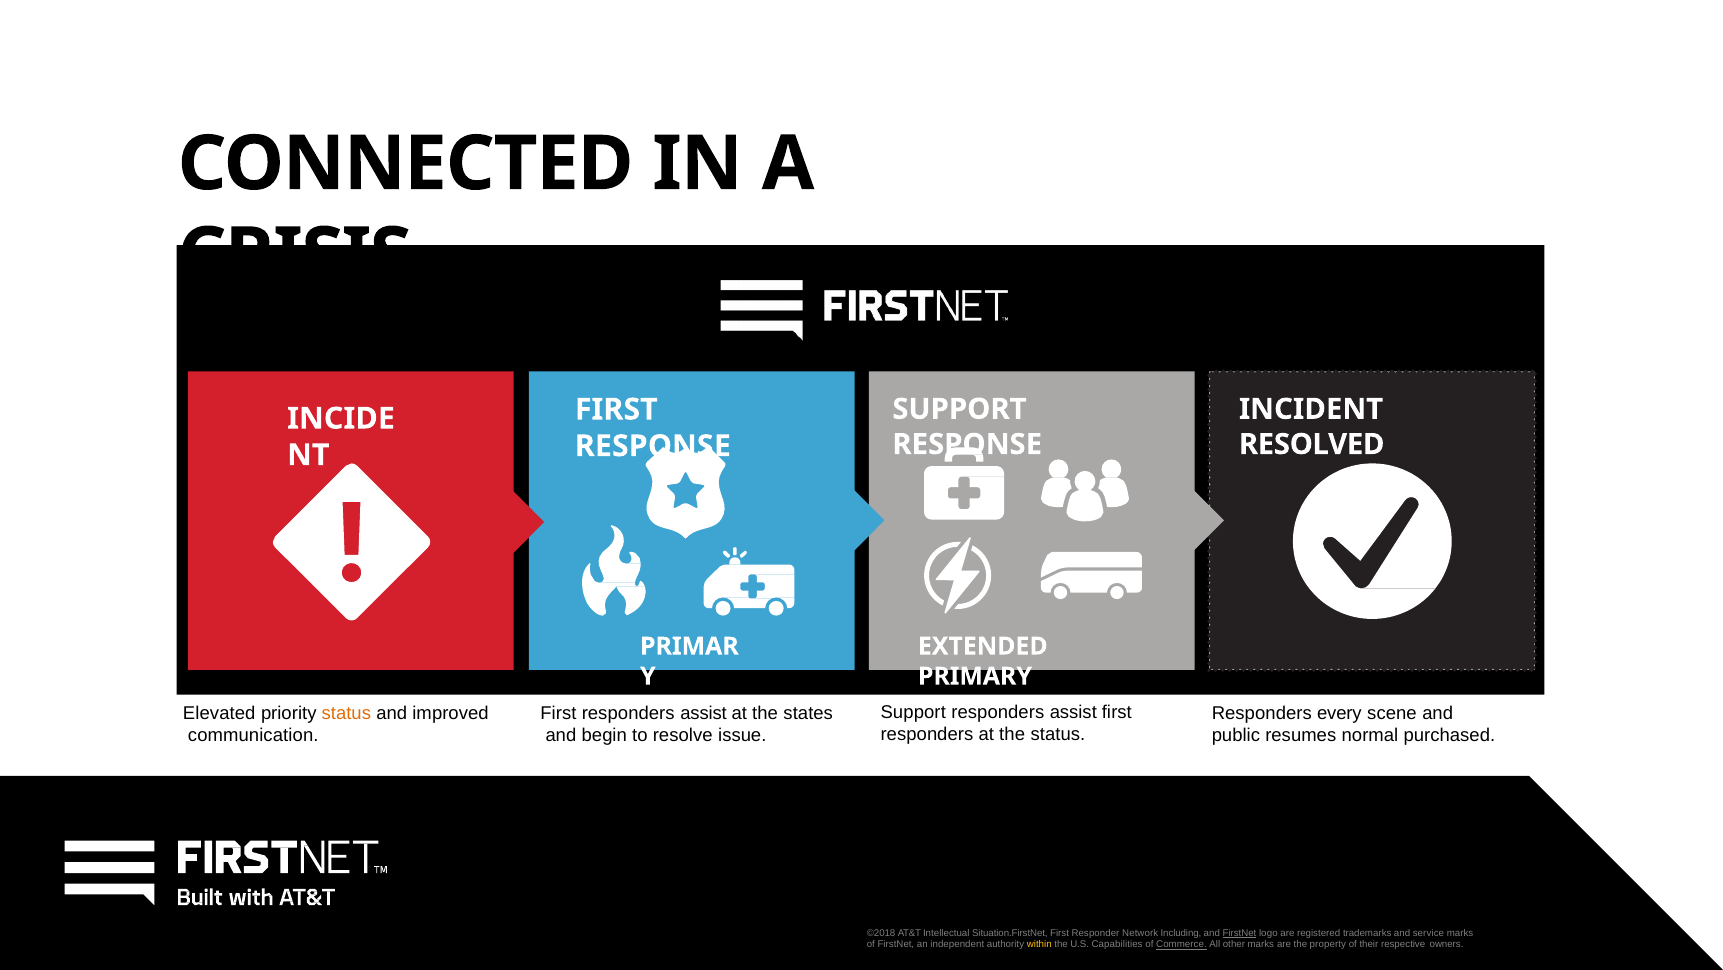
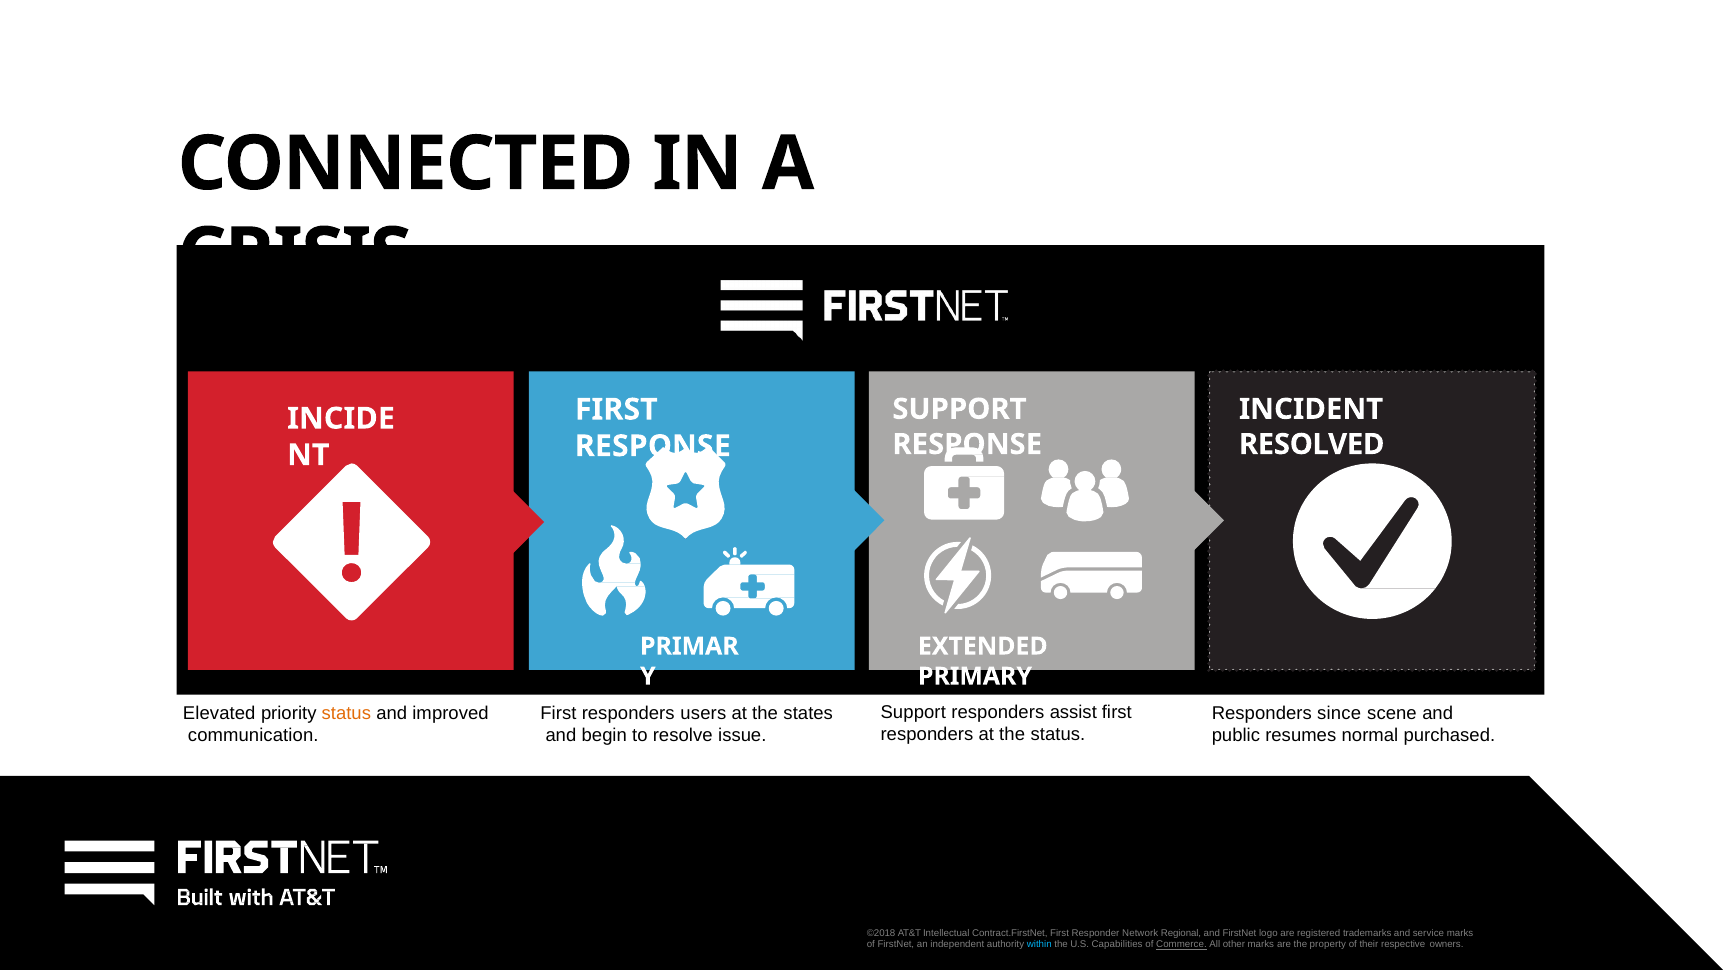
First responders assist: assist -> users (703, 713)
every: every -> since (1339, 713)
Situation.FirstNet: Situation.FirstNet -> Contract.FirstNet (1010, 932)
Including: Including -> Regional (1181, 932)
FirstNet underline: present -> none (1240, 932)
within colour: yellow -> light blue (1039, 944)
